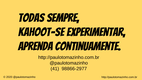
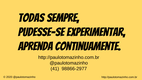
kahoot-se: kahoot-se -> pudesse-se (41, 32)
